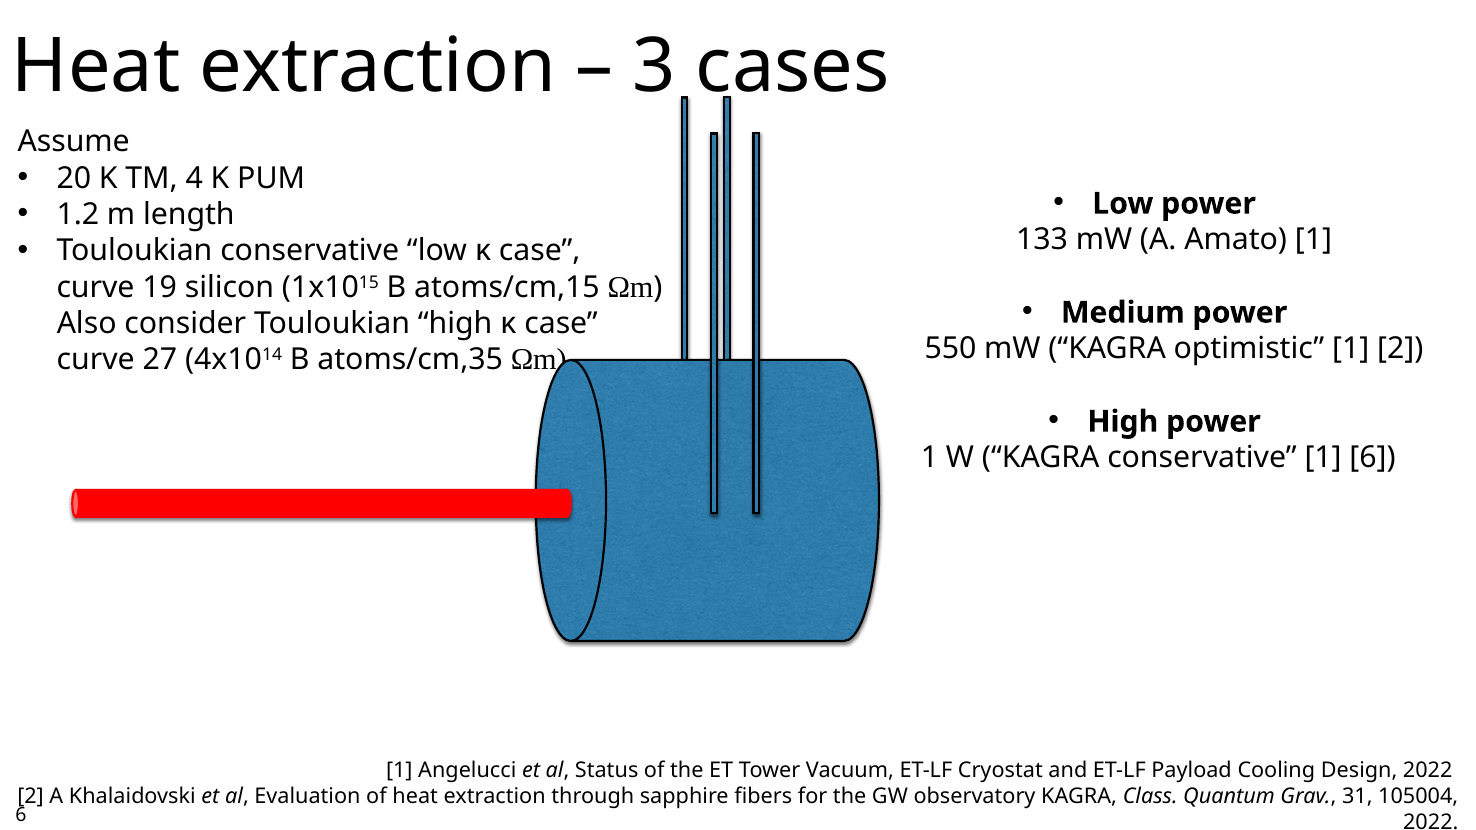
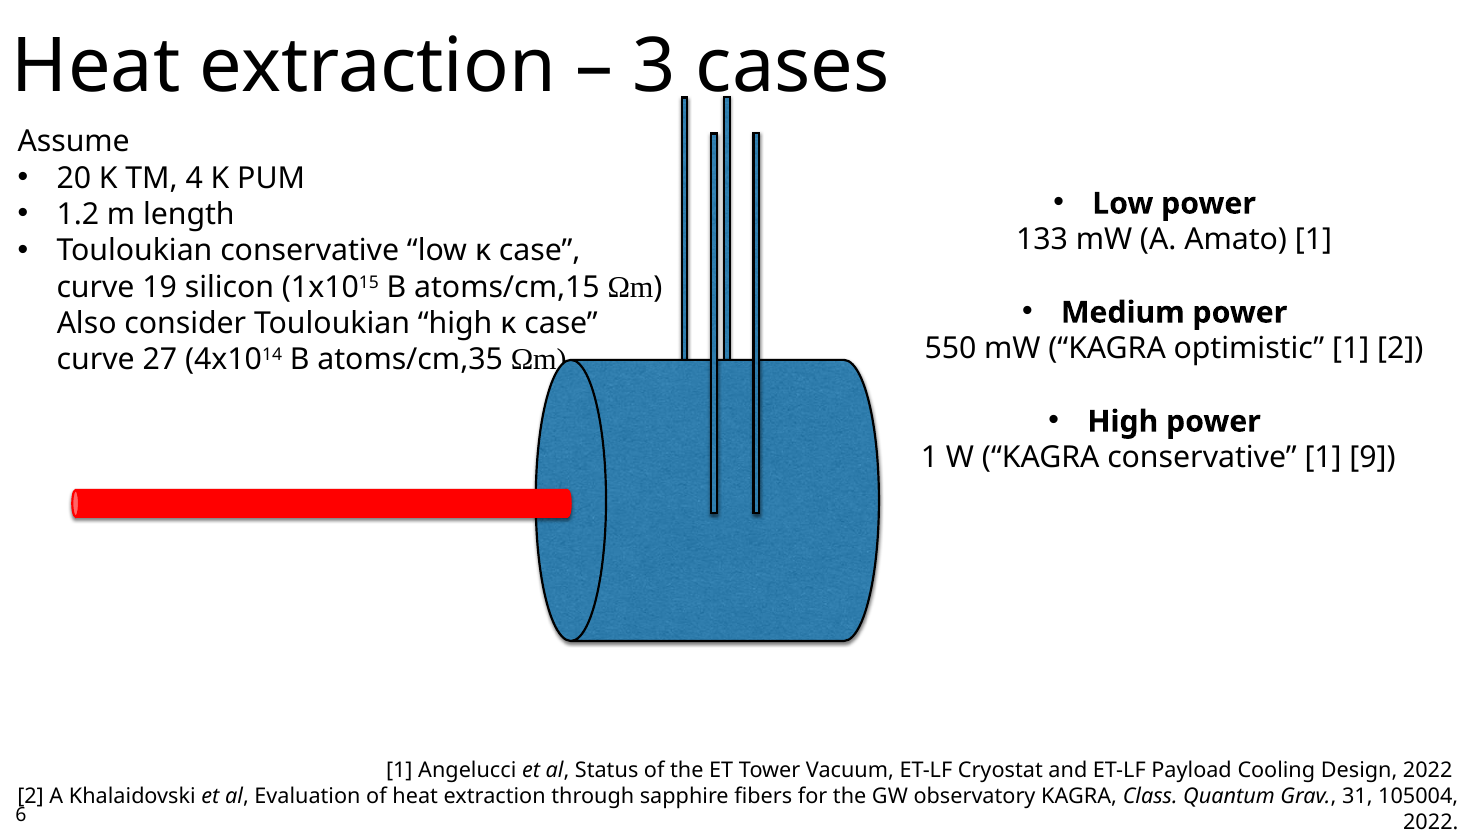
1 6: 6 -> 9 (1373, 458)
